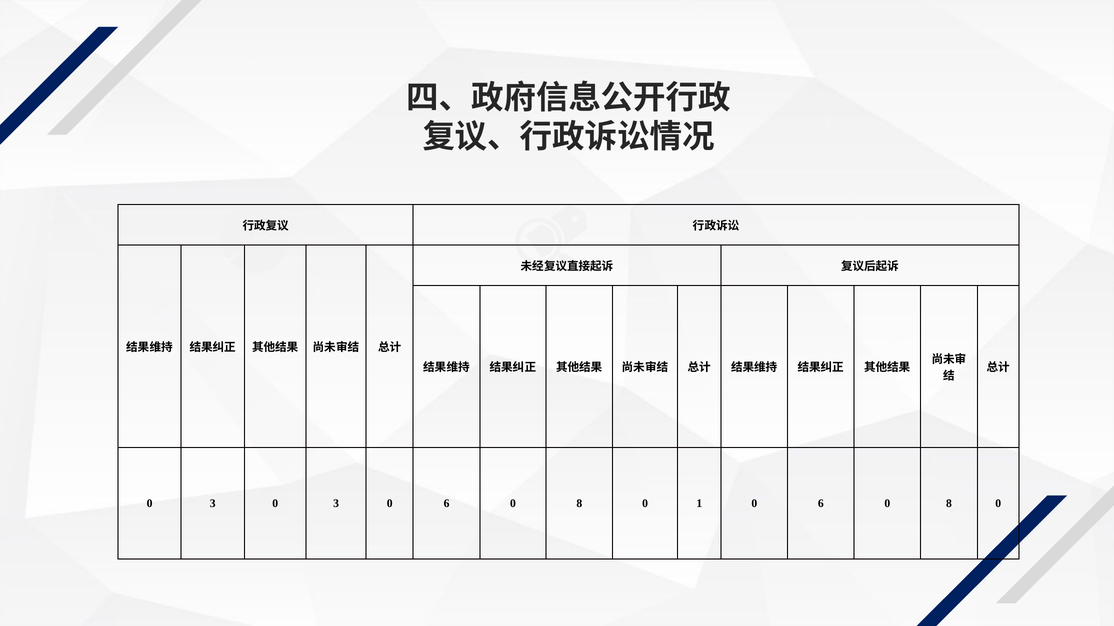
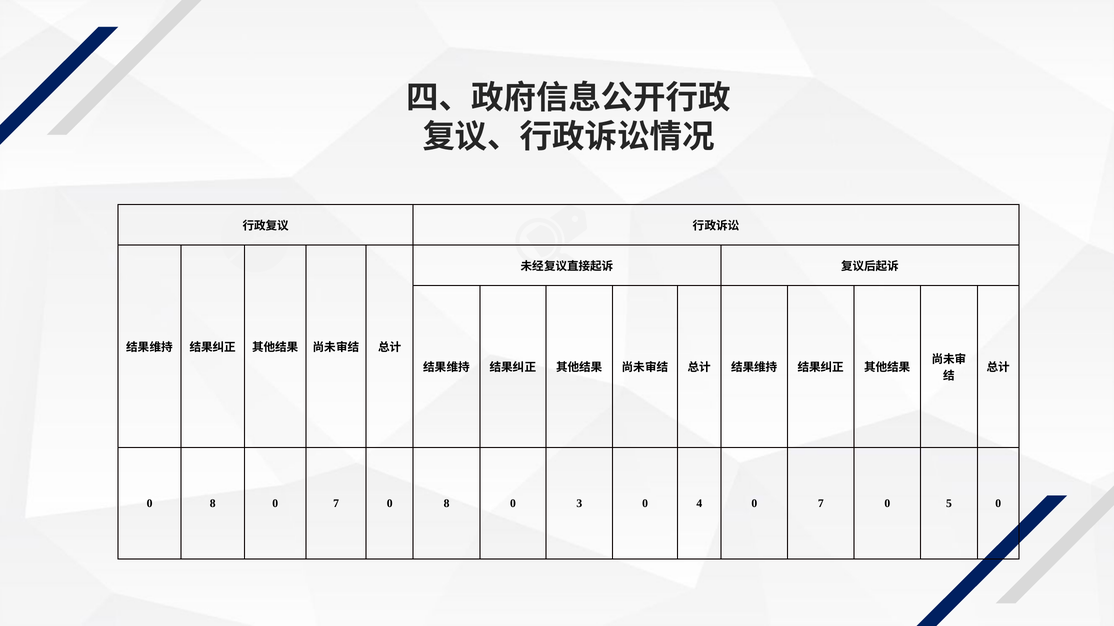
3: 3 -> 8 (213, 504)
3: 3 -> 7 (336, 504)
6: 6 -> 8 (447, 504)
8: 8 -> 3 (579, 504)
1: 1 -> 4 (699, 504)
6: 6 -> 7 (821, 504)
8: 8 -> 5 (949, 504)
